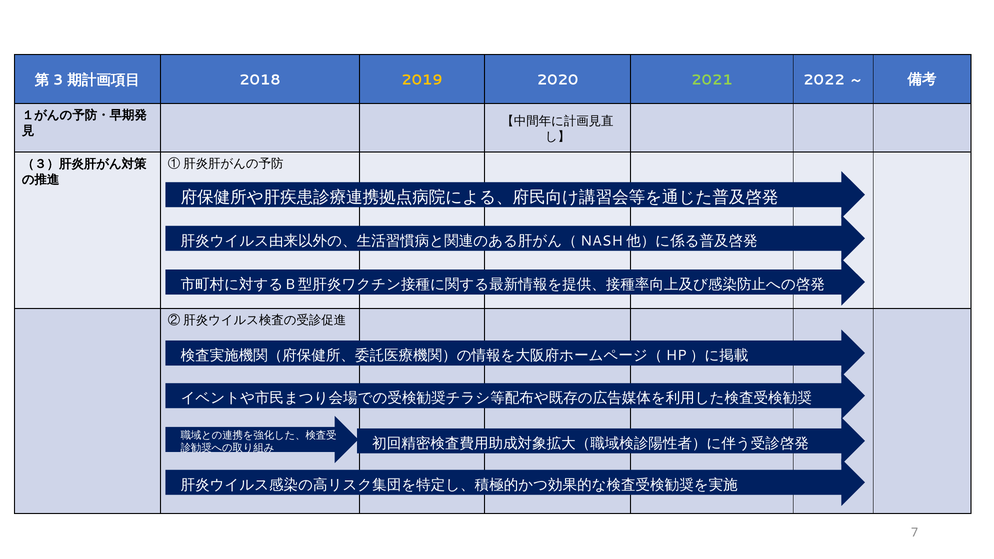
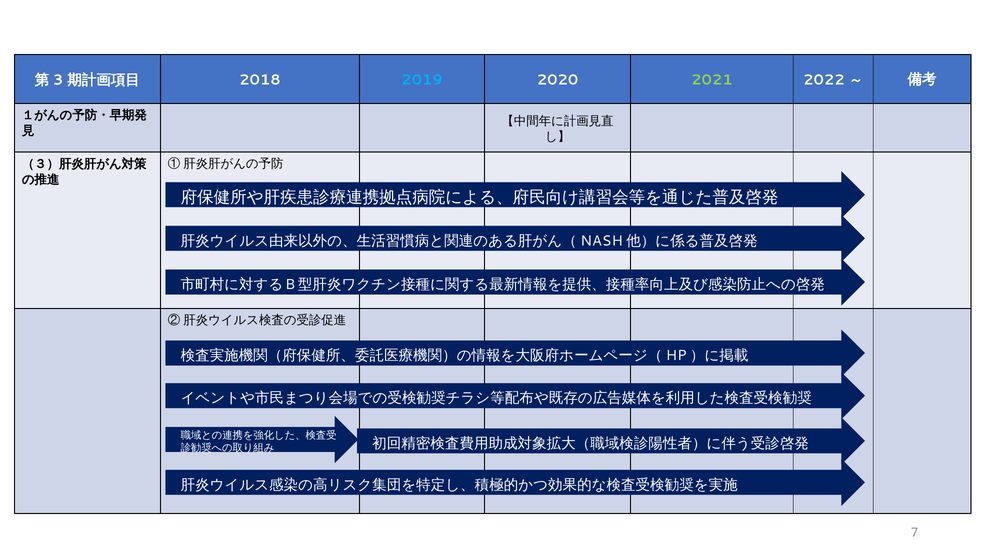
2019 colour: yellow -> light blue (422, 80)
